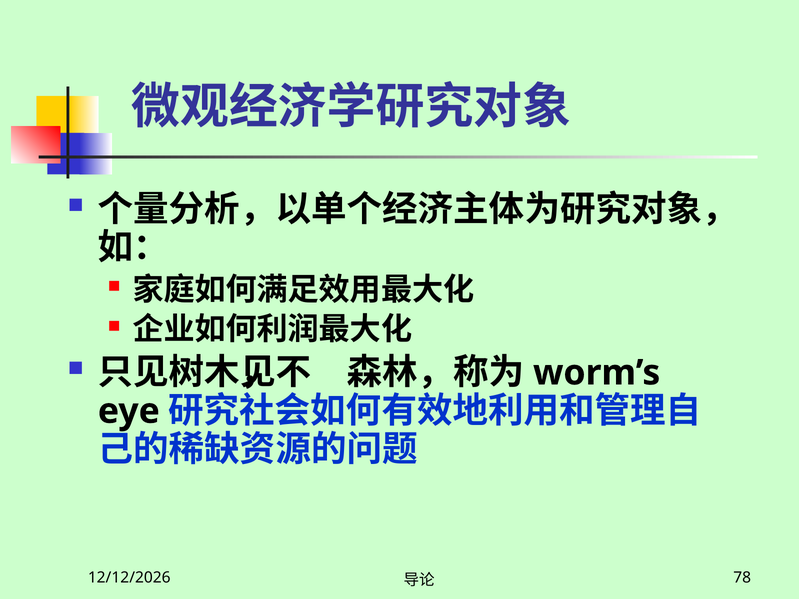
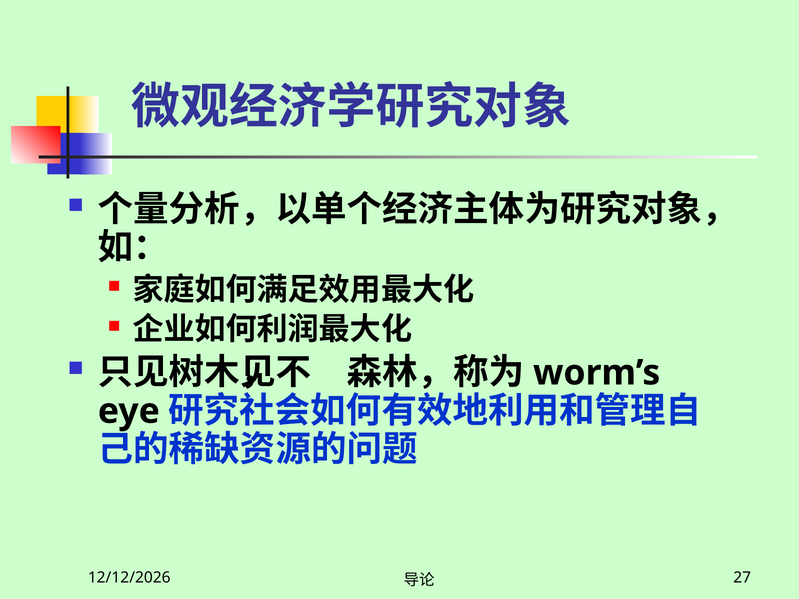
78: 78 -> 27 (742, 578)
